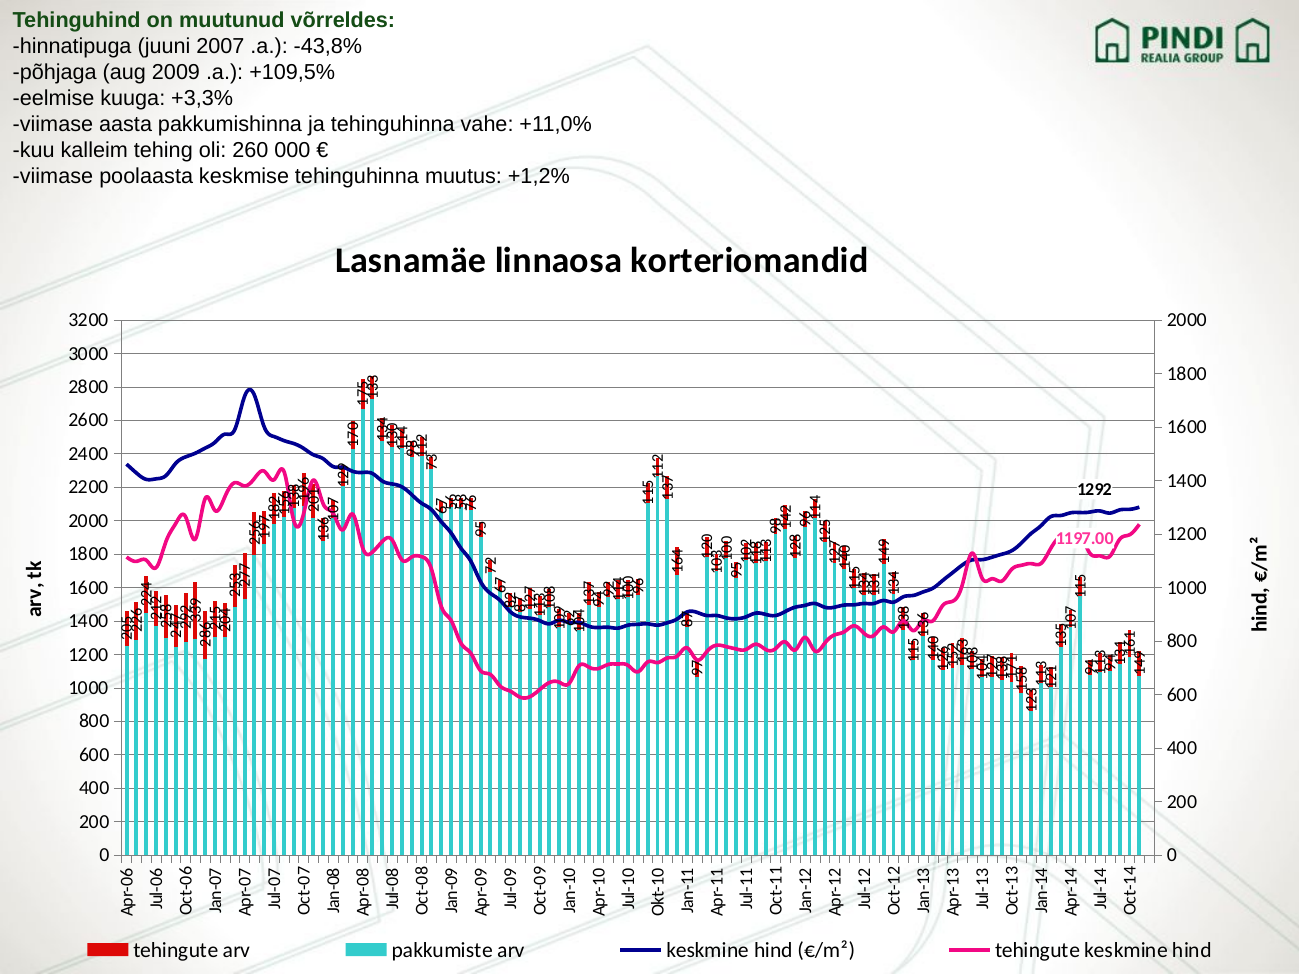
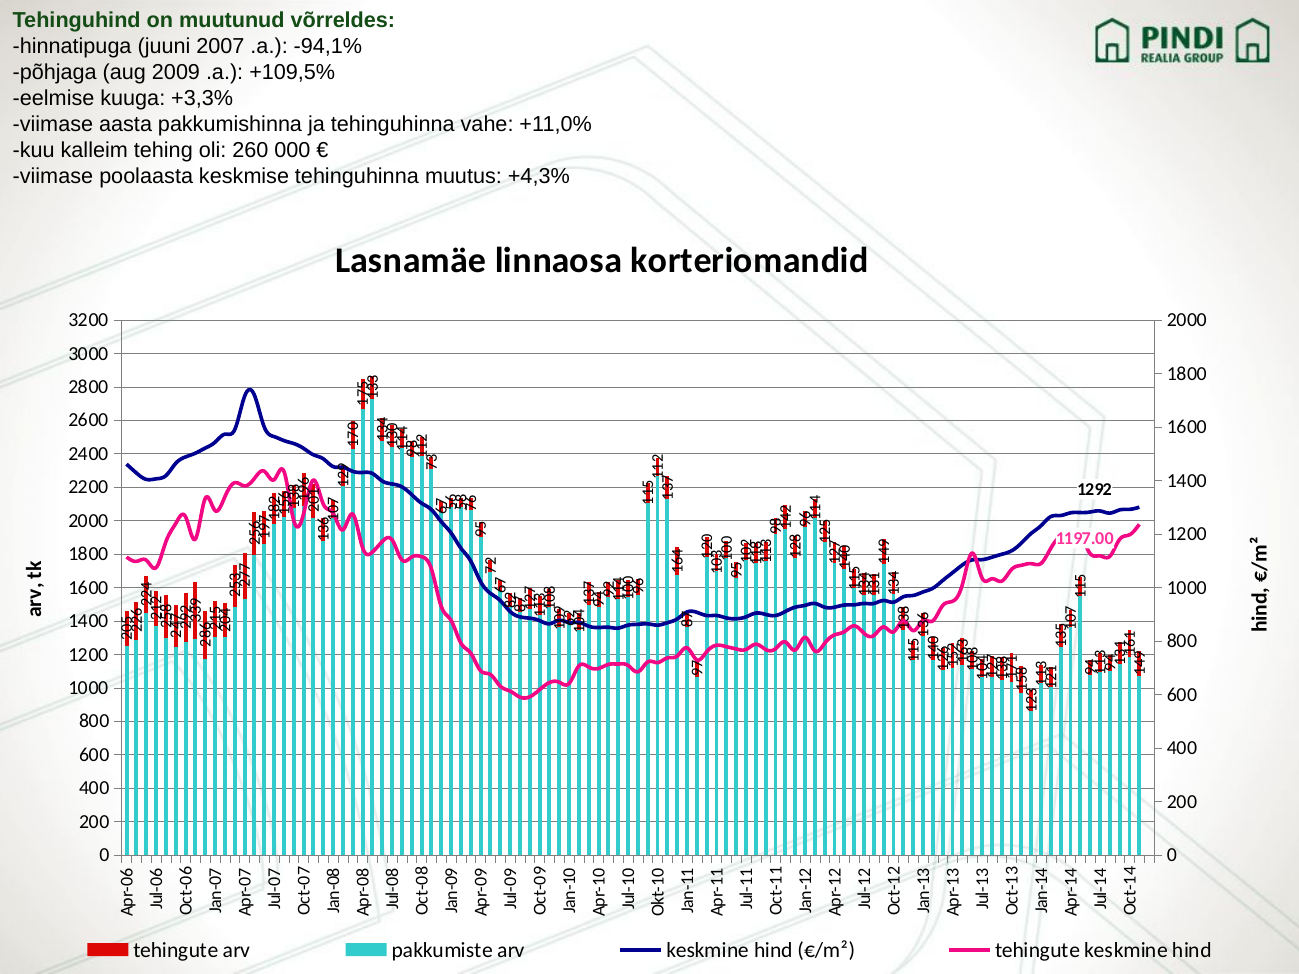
-43,8%: -43,8% -> -94,1% (328, 47)
+1,2%: +1,2% -> +4,3% (539, 177)
